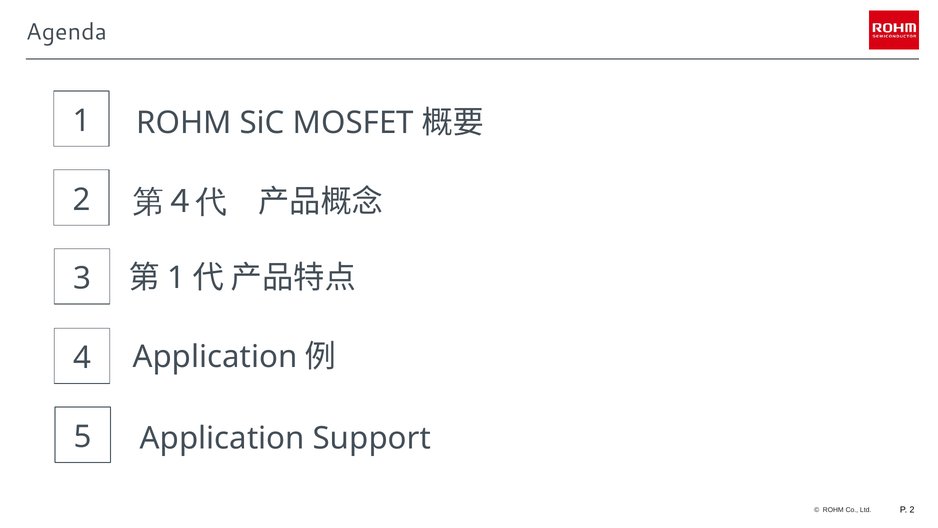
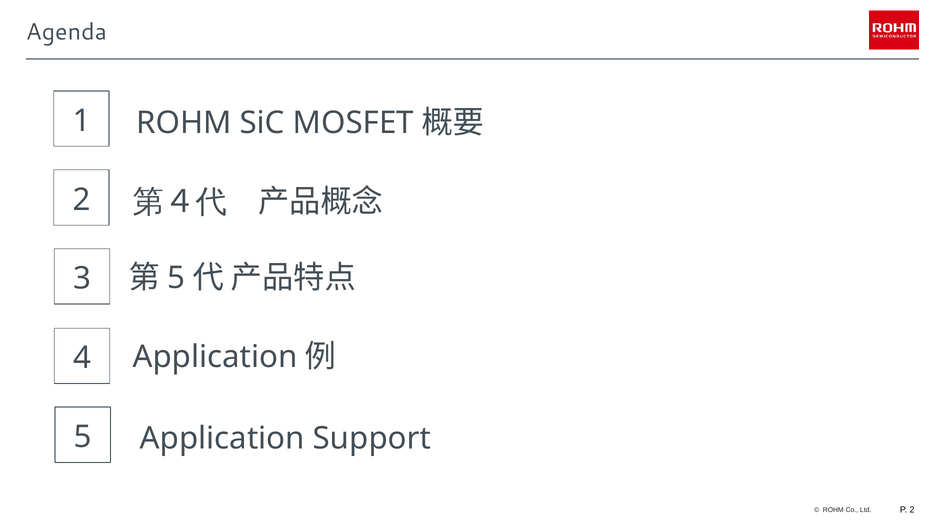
1: 1 -> 5 (176, 278)
